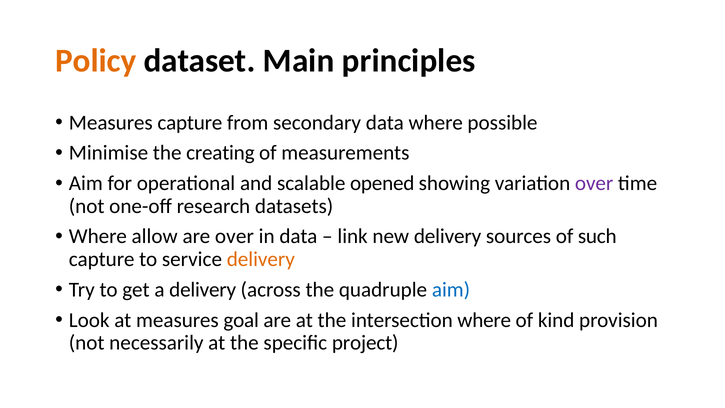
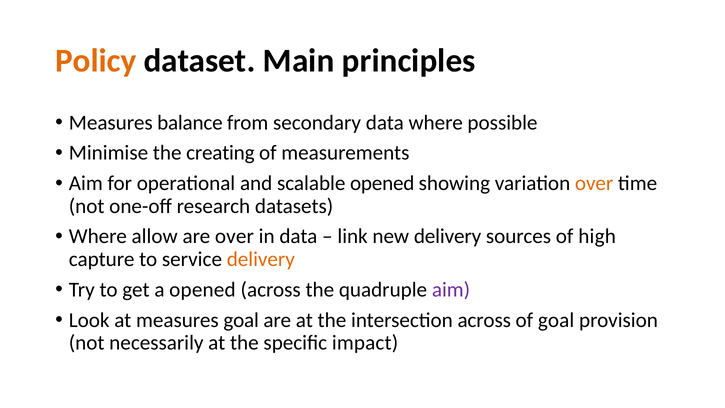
Measures capture: capture -> balance (190, 123)
over colour: purple -> orange (594, 183)
such: such -> high (597, 236)
a delivery: delivery -> opened (202, 290)
aim colour: blue -> purple (451, 290)
intersection where: where -> across (484, 320)
of kind: kind -> goal (556, 320)
project: project -> impact (365, 343)
